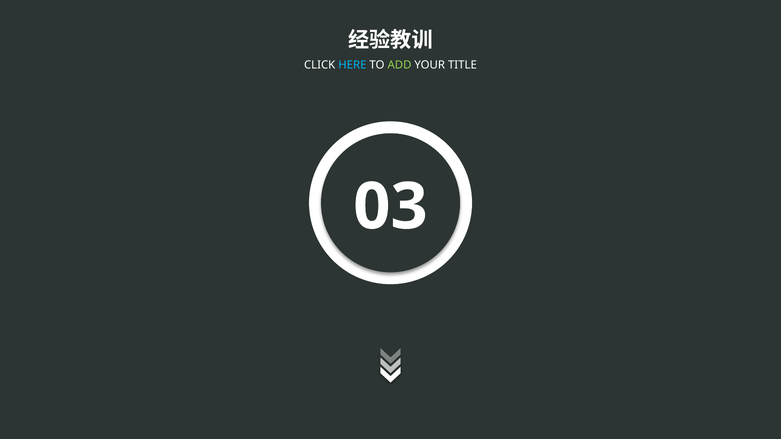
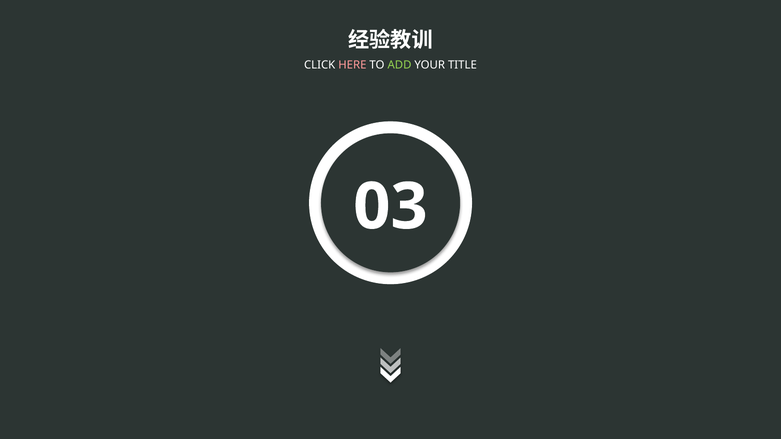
HERE colour: light blue -> pink (352, 65)
